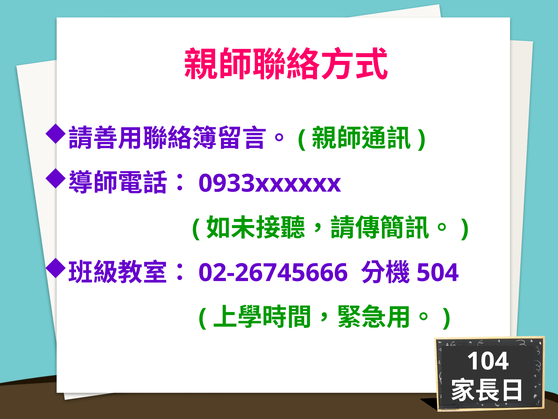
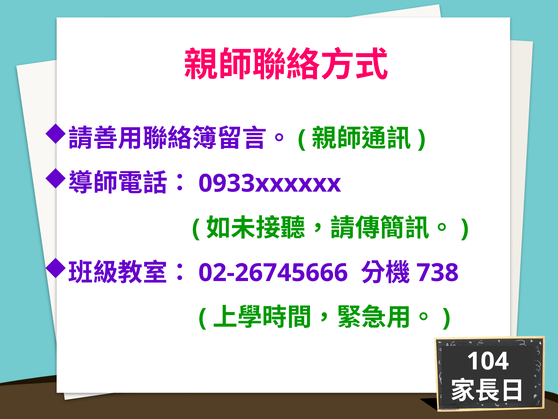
504: 504 -> 738 (438, 273)
